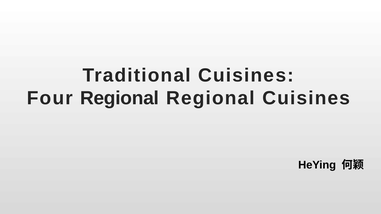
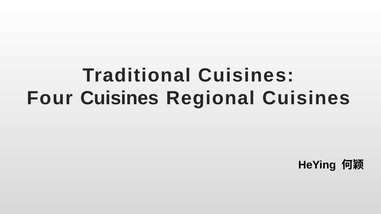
Four Regional: Regional -> Cuisines (119, 98)
